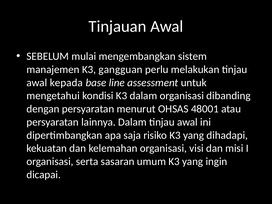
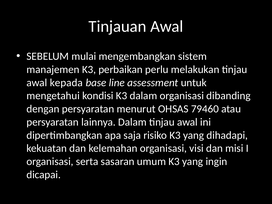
gangguan: gangguan -> perbaikan (121, 69)
48001: 48001 -> 79460 (205, 109)
